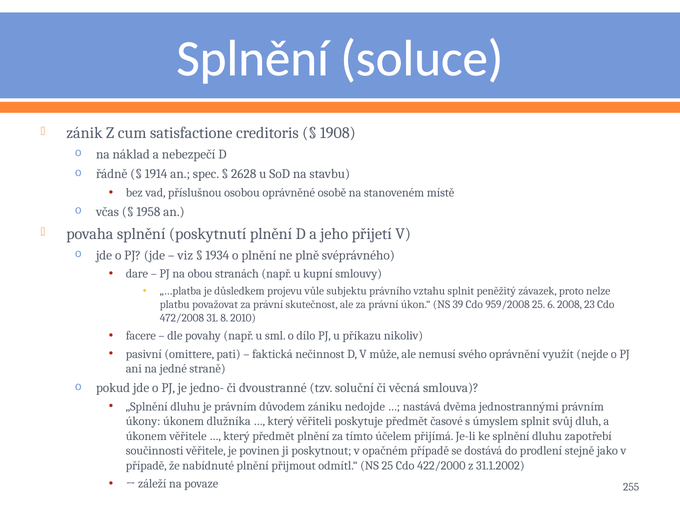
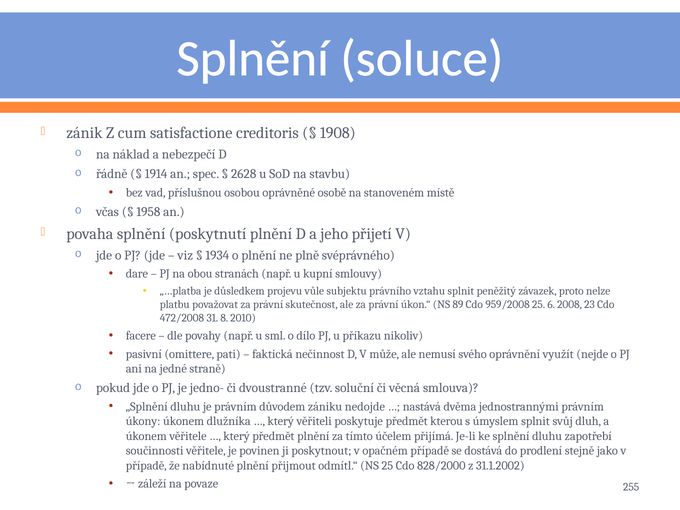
39: 39 -> 89 (458, 305)
časové: časové -> kterou (447, 421)
422/2000: 422/2000 -> 828/2000 (441, 466)
